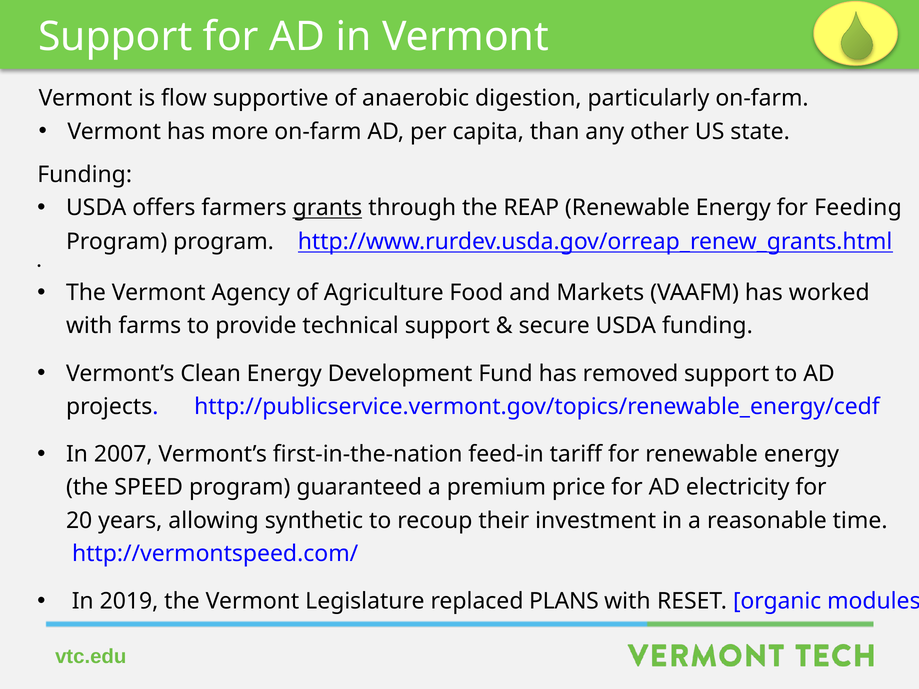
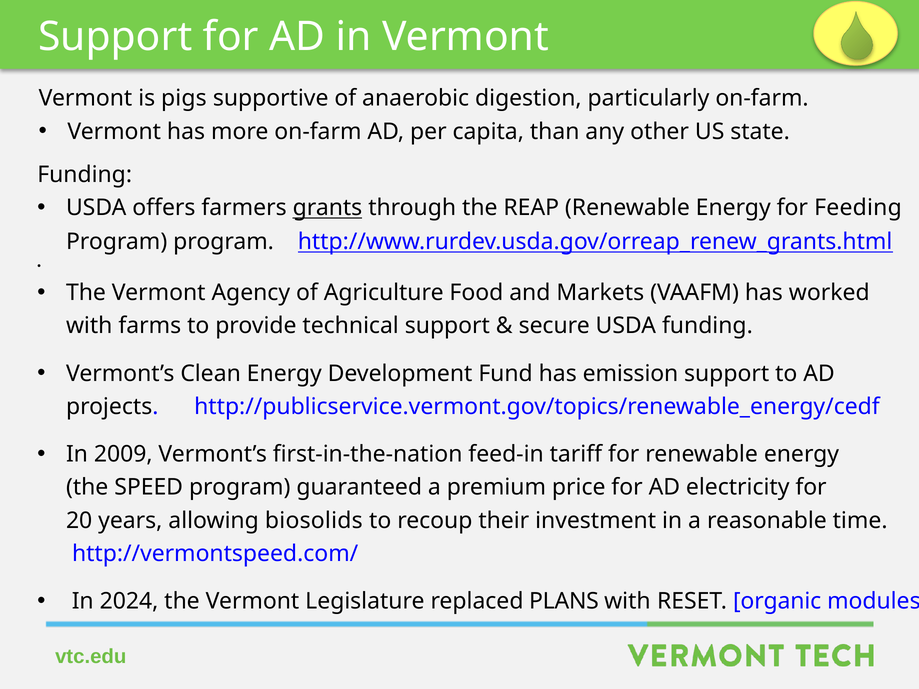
flow: flow -> pigs (184, 98)
removed: removed -> emission (631, 374)
2007: 2007 -> 2009 (123, 455)
synthetic: synthetic -> biosolids (314, 521)
2019: 2019 -> 2024 (129, 601)
